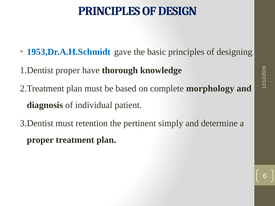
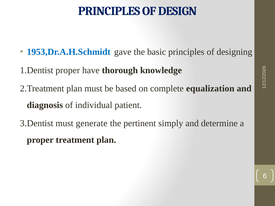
morphology: morphology -> equalization (210, 89)
retention: retention -> generate (92, 123)
